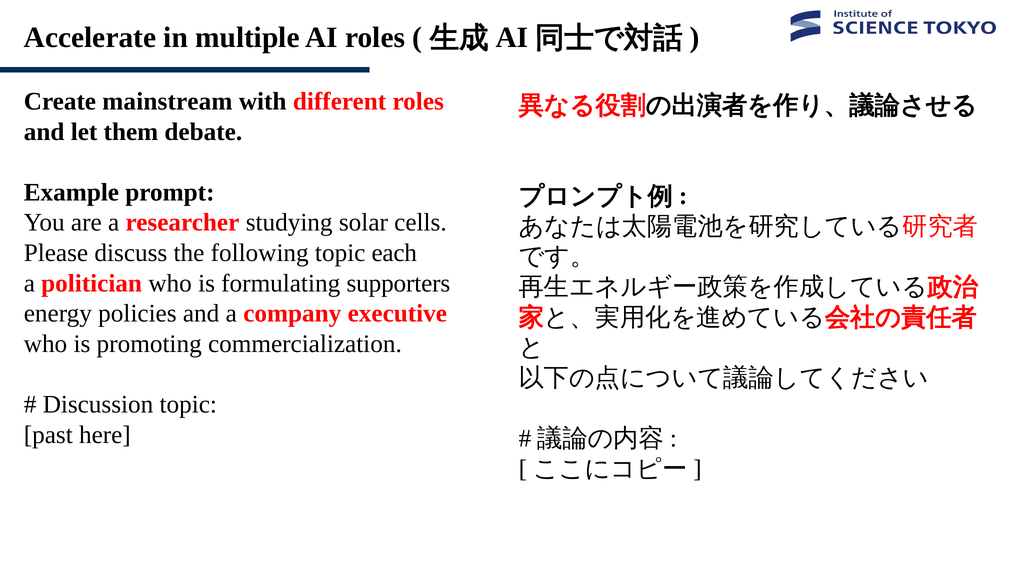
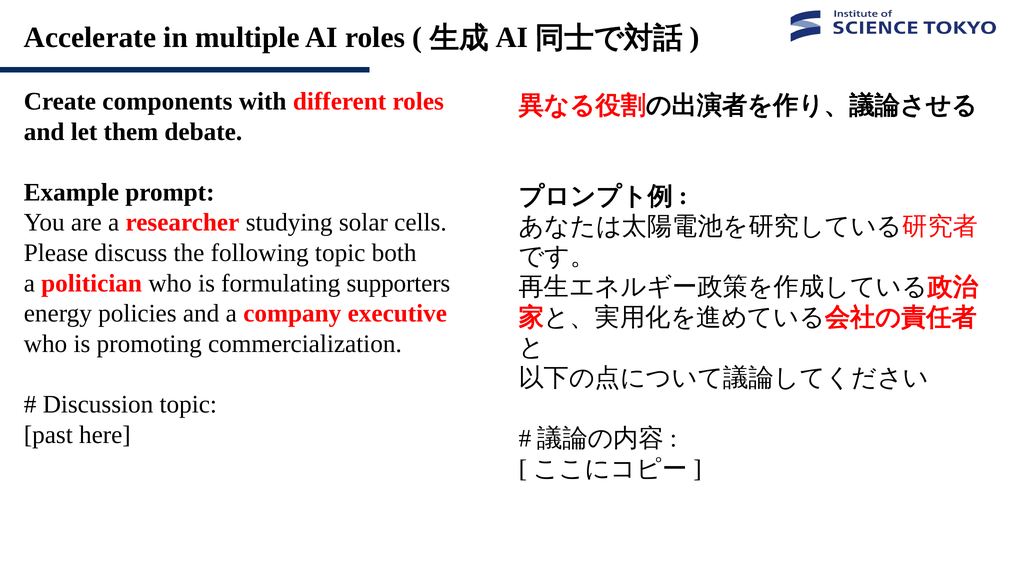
mainstream: mainstream -> components (167, 101)
each: each -> both (394, 253)
